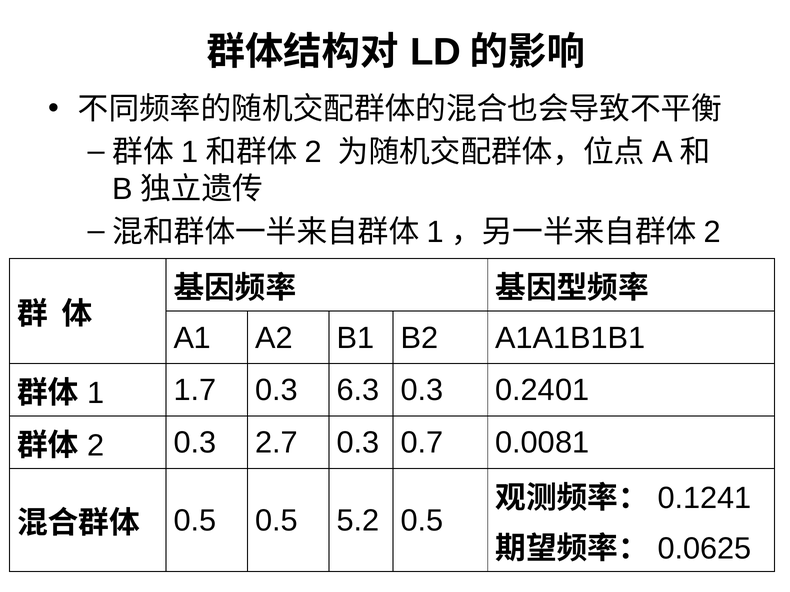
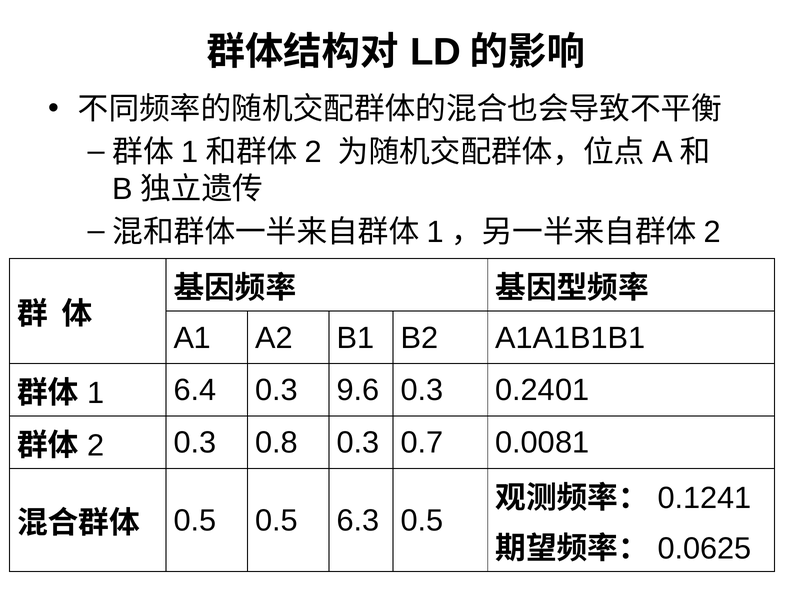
1.7: 1.7 -> 6.4 (195, 391)
6.3: 6.3 -> 9.6 (358, 391)
2.7: 2.7 -> 0.8 (276, 443)
5.2: 5.2 -> 6.3 (358, 521)
